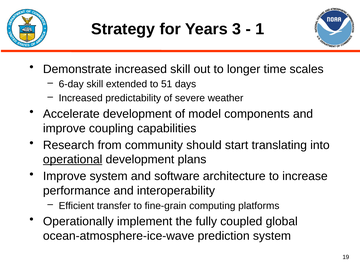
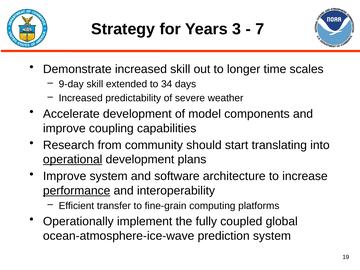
1: 1 -> 7 (260, 29)
6-day: 6-day -> 9-day (71, 84)
51: 51 -> 34 (167, 84)
performance underline: none -> present (77, 191)
